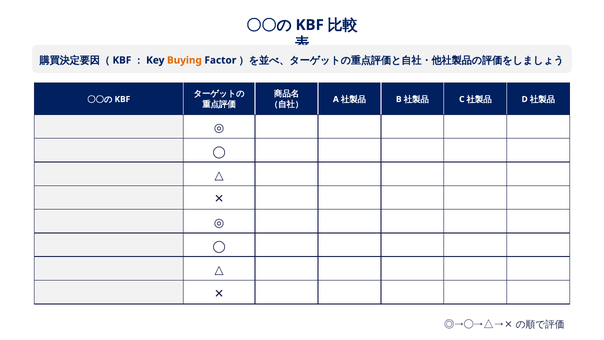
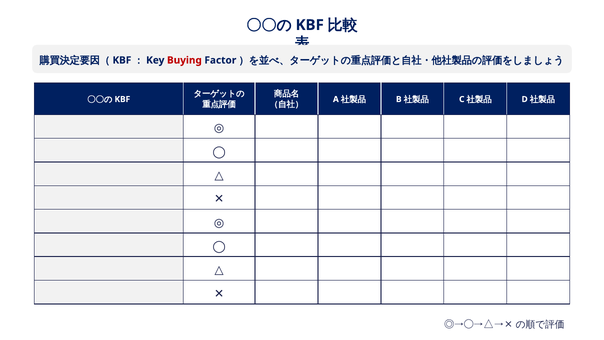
Buying colour: orange -> red (184, 60)
